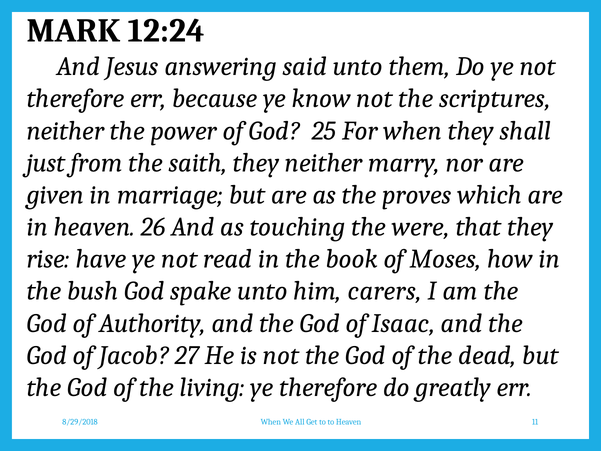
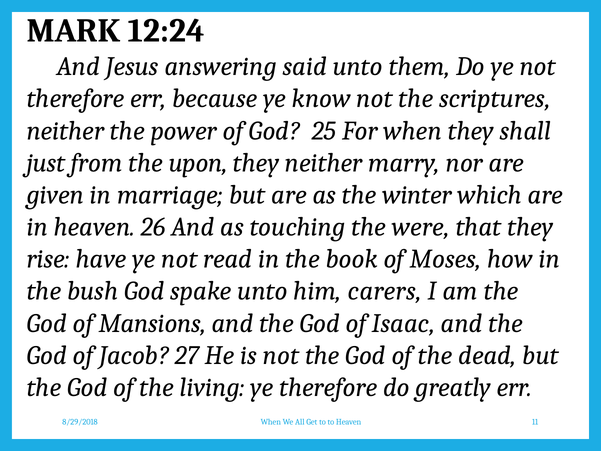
saith: saith -> upon (198, 163)
proves: proves -> winter (417, 195)
Authority: Authority -> Mansions (152, 323)
